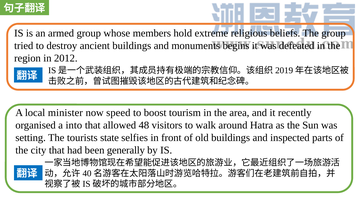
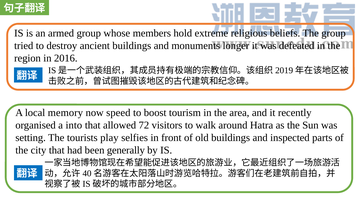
begins: begins -> longer (236, 46)
2012: 2012 -> 2016 (66, 58)
minister: minister -> memory (65, 113)
48: 48 -> 72 (144, 125)
state: state -> play (109, 138)
